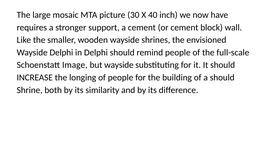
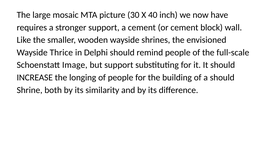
Wayside Delphi: Delphi -> Thrice (61, 52)
but wayside: wayside -> support (119, 65)
